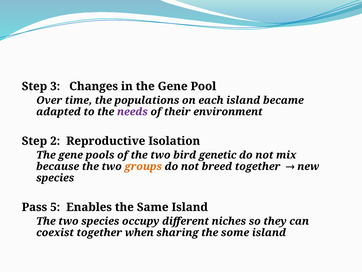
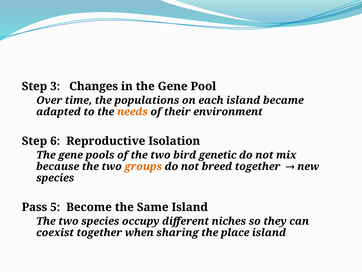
needs colour: purple -> orange (132, 112)
2: 2 -> 6 (55, 141)
Enables: Enables -> Become (89, 207)
some: some -> place (235, 232)
